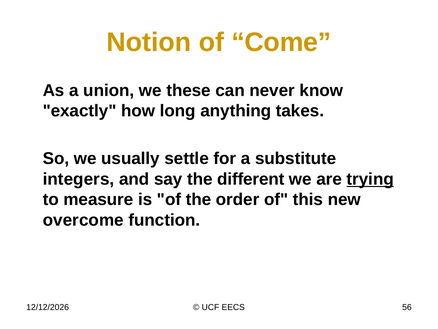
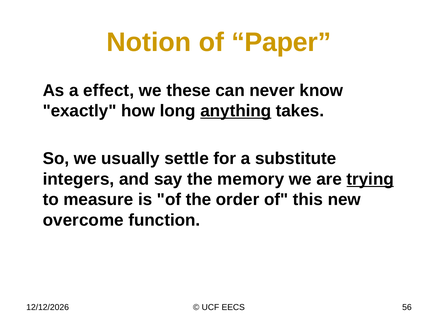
Come: Come -> Paper (281, 42)
union: union -> effect (109, 90)
anything underline: none -> present (236, 111)
different: different -> memory (251, 179)
